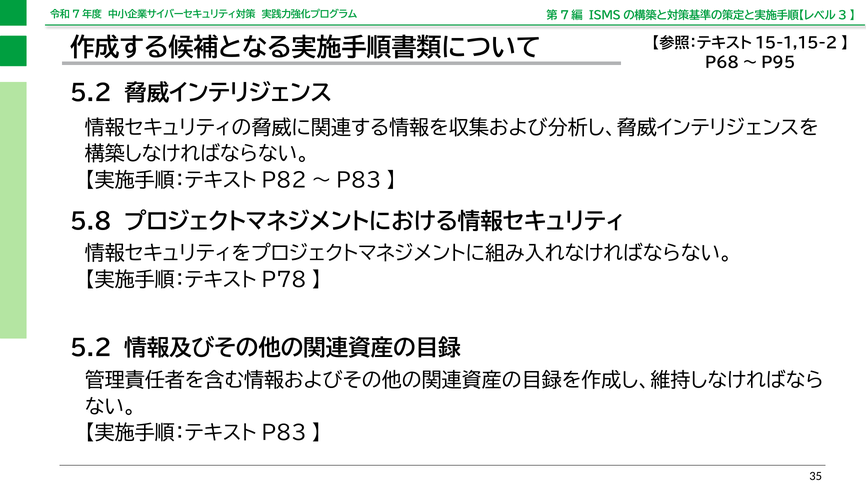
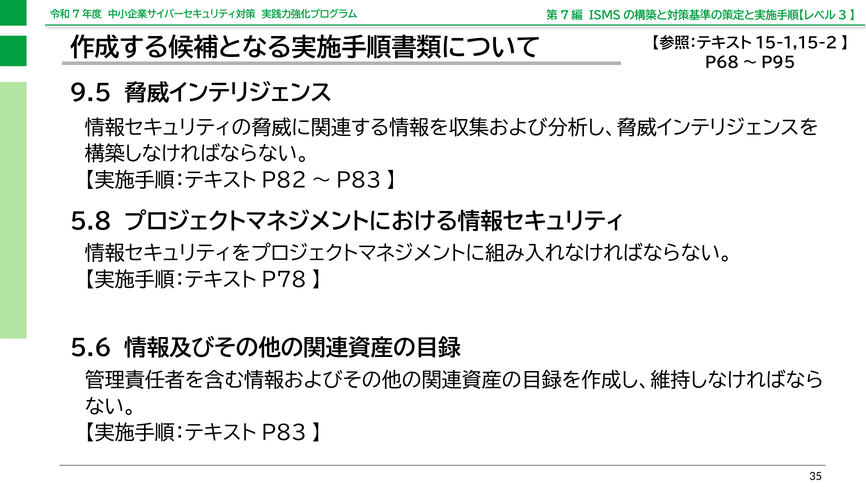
5.2: 5.2 -> 9.5 (91, 94)
5.2: 5.2 -> 5.6 (91, 348)
